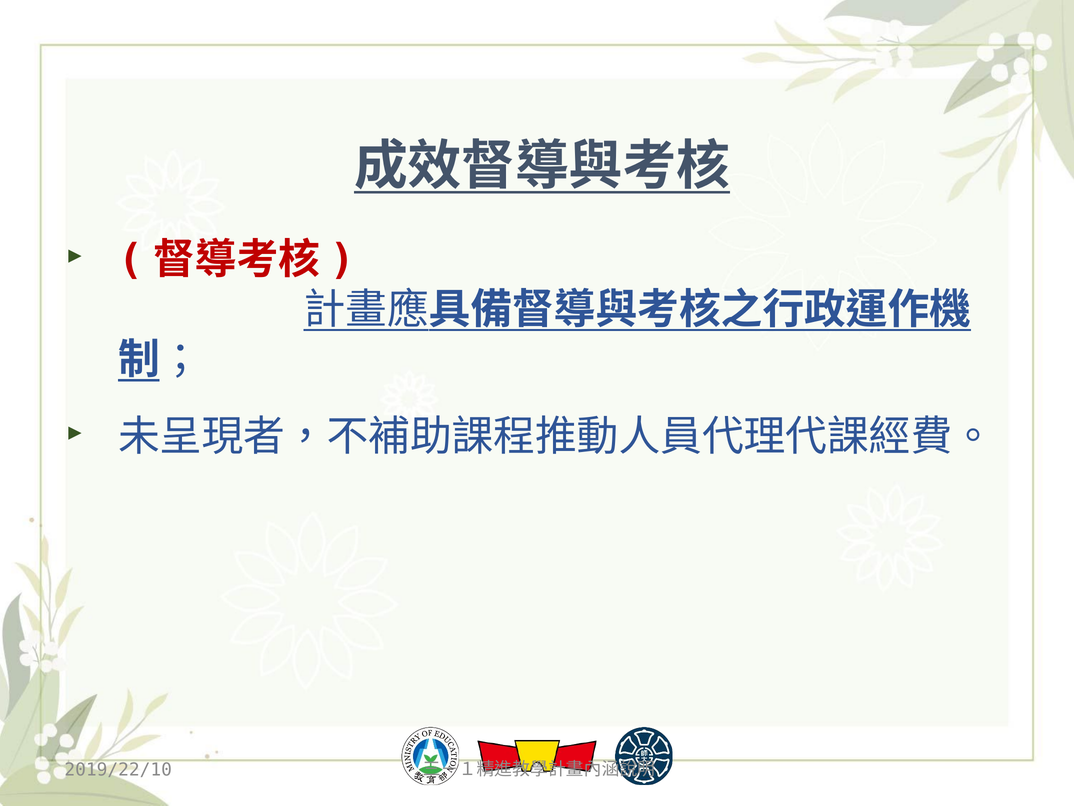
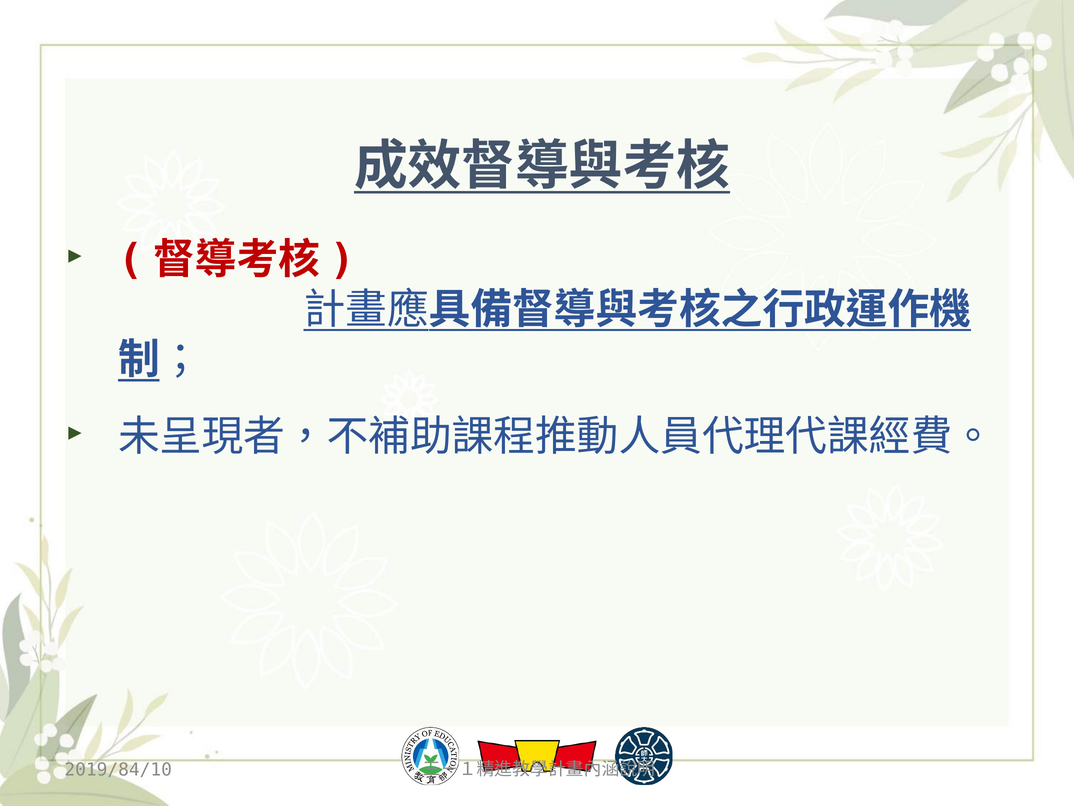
2019/22/10: 2019/22/10 -> 2019/84/10 (118, 769)
